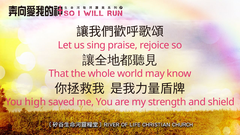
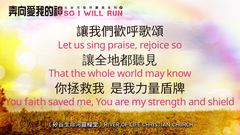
high: high -> faith (35, 102)
